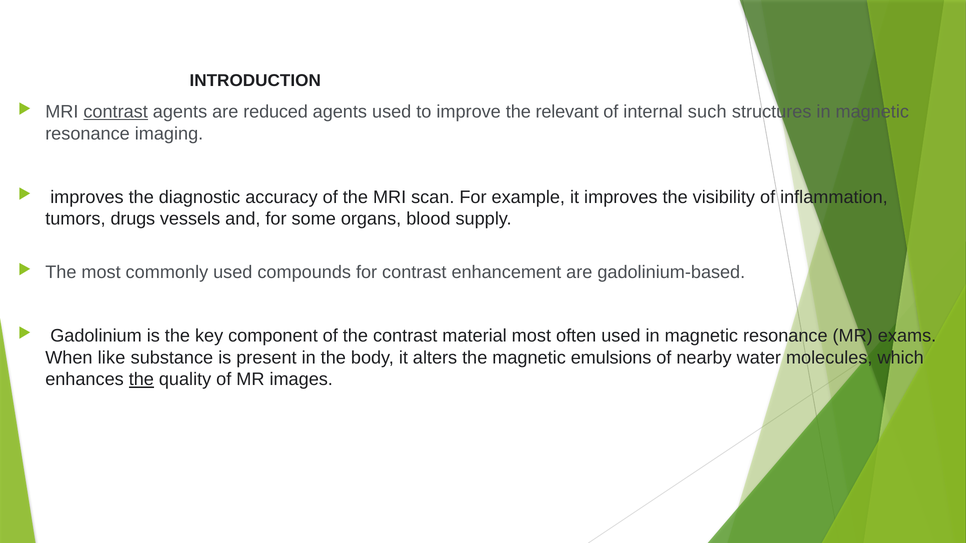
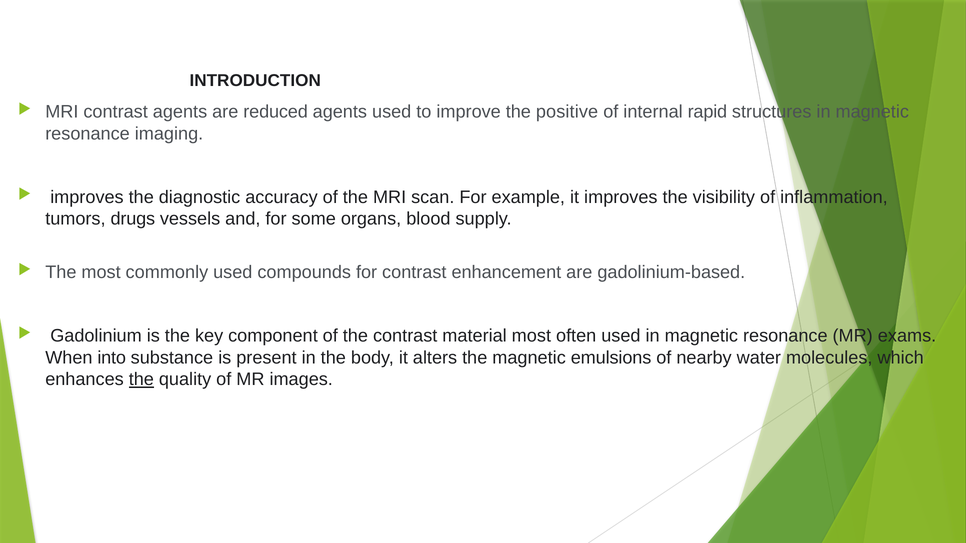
contrast underline: present -> none (116, 112)
relevant: relevant -> positive (567, 112)
such: such -> rapid (707, 112)
like: like -> into (112, 358)
